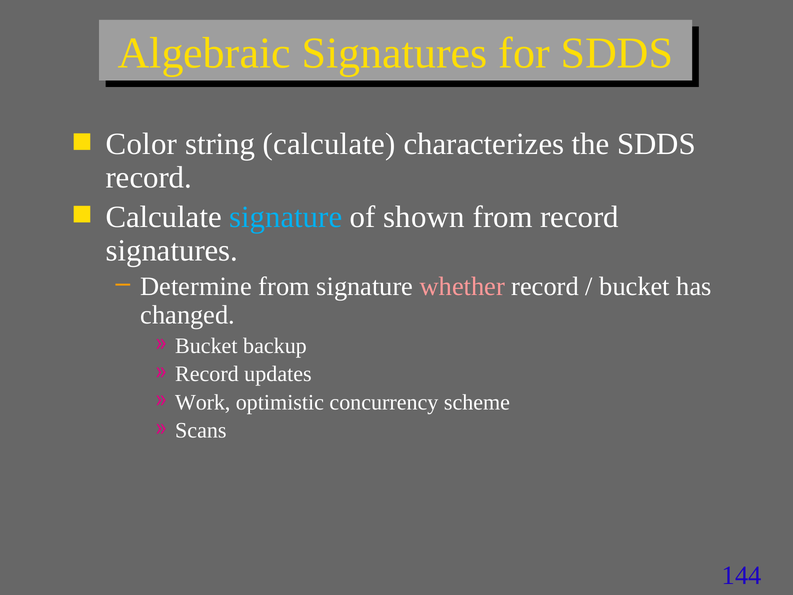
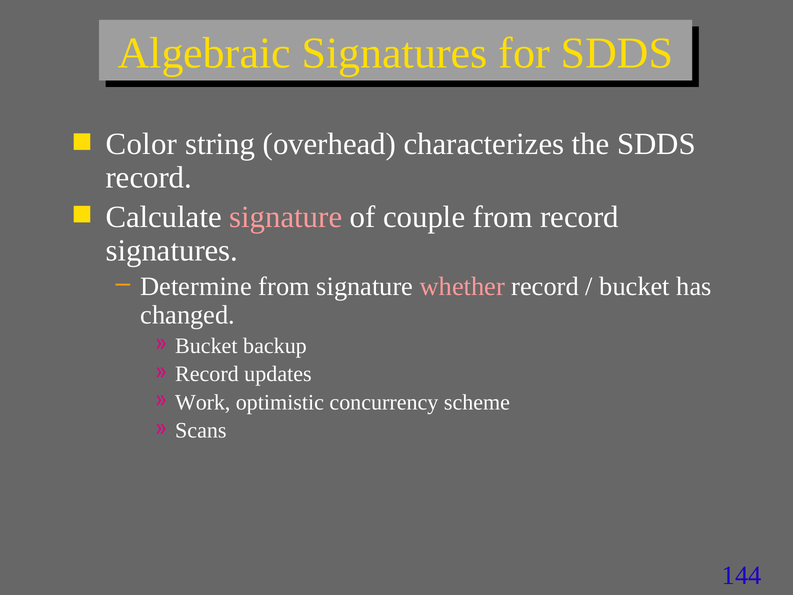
string calculate: calculate -> overhead (329, 144)
signature colour: light blue -> pink (286, 217)
shown: shown -> couple (424, 217)
